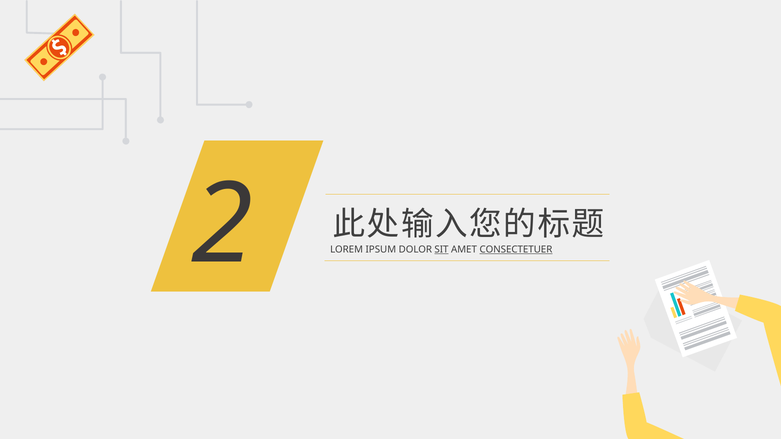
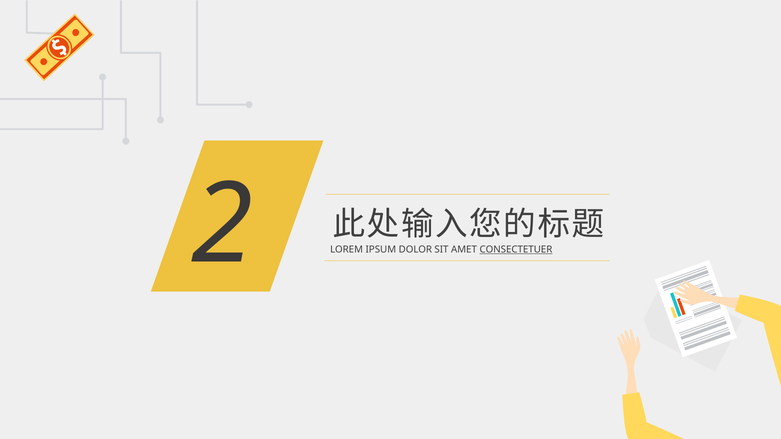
SIT underline: present -> none (441, 250)
